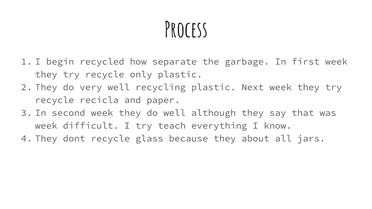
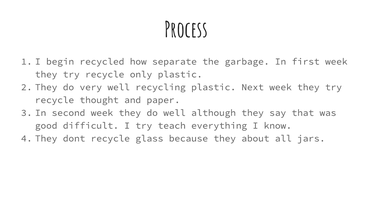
recicla: recicla -> thought (99, 100)
week: week -> good (46, 126)
